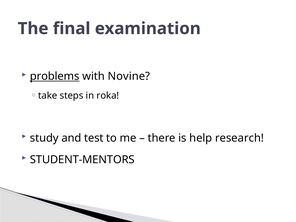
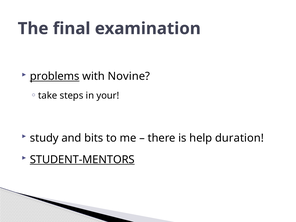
roka: roka -> your (108, 96)
test: test -> bits (94, 138)
research: research -> duration (239, 138)
STUDENT-MENTORS underline: none -> present (82, 160)
